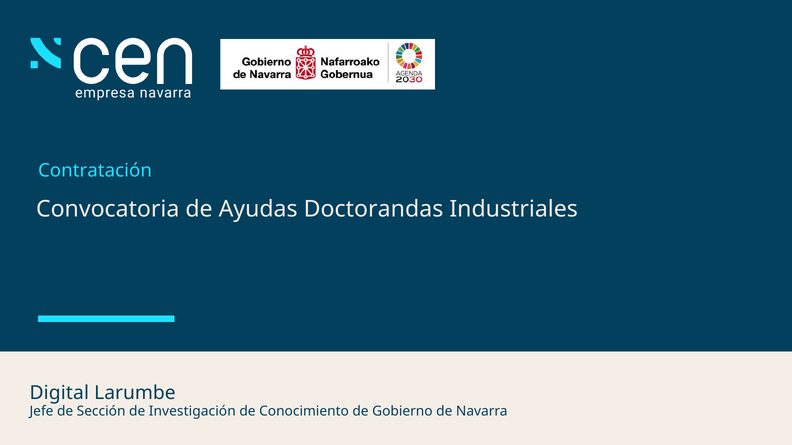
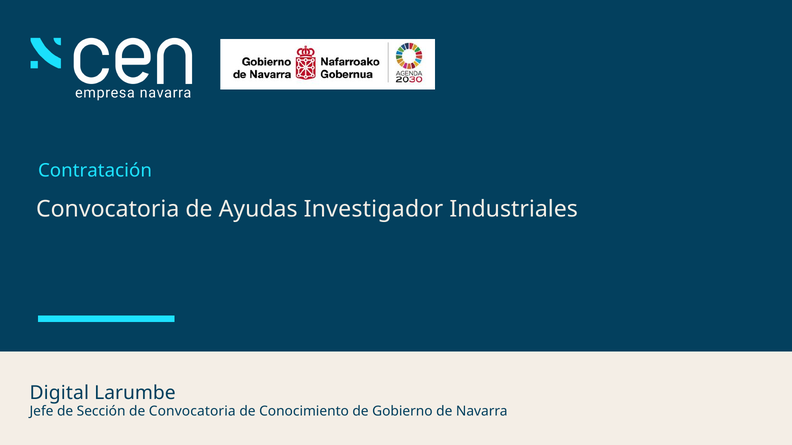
Doctorandas: Doctorandas -> Investigador (373, 209)
de Investigación: Investigación -> Convocatoria (192, 412)
